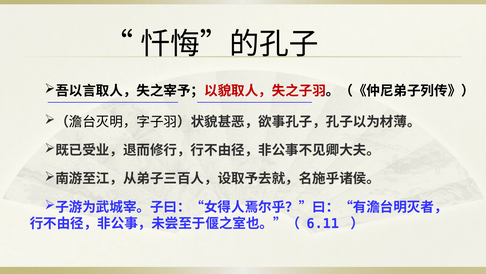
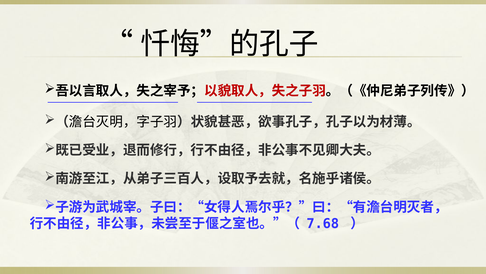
6.11: 6.11 -> 7.68 (323, 223)
